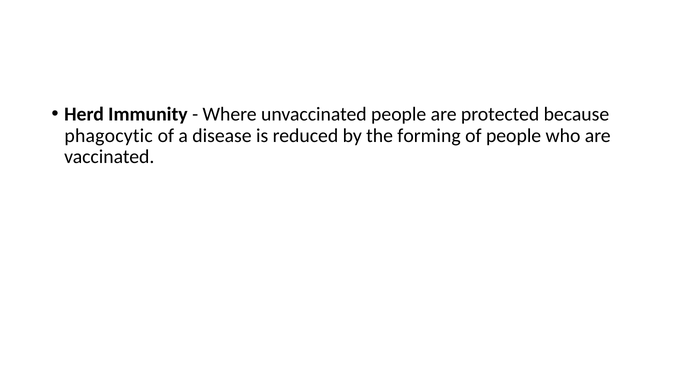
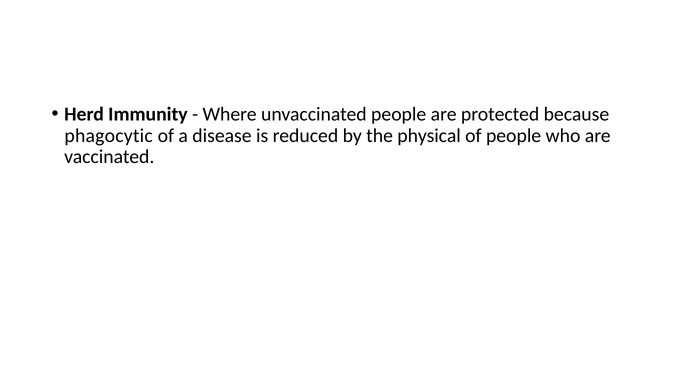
forming: forming -> physical (429, 136)
